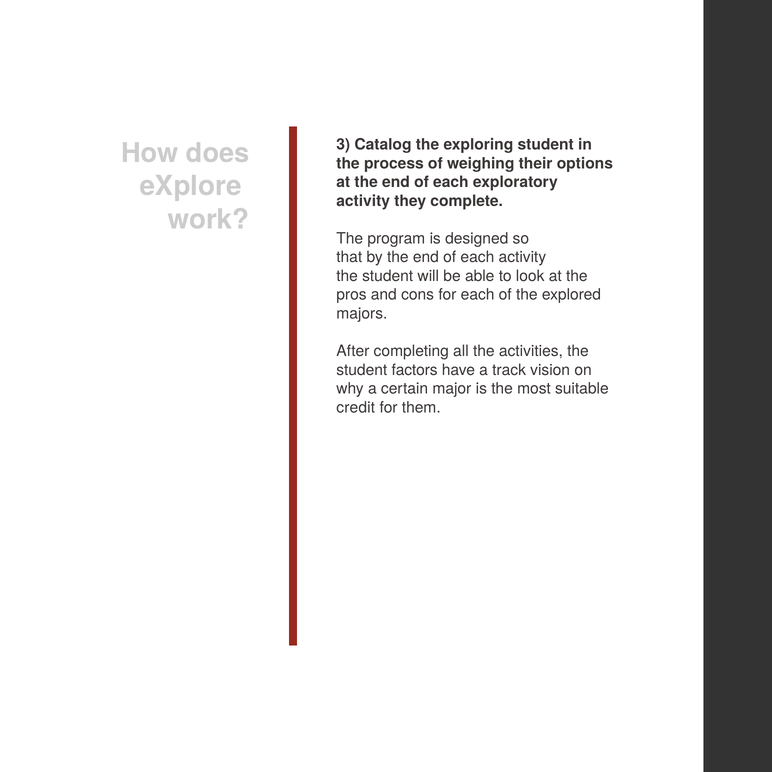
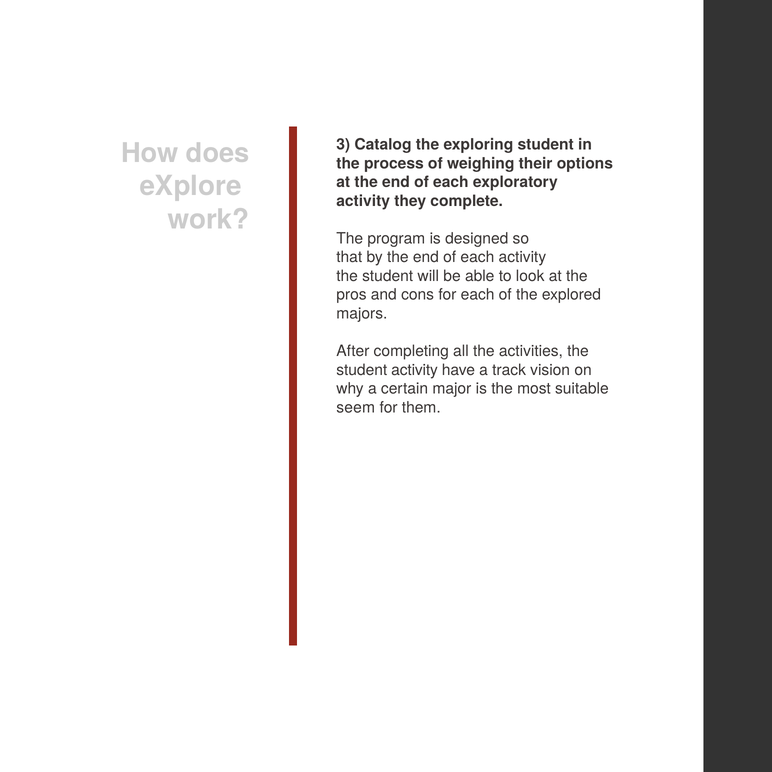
student factors: factors -> activity (415, 370)
credit: credit -> seem (356, 407)
